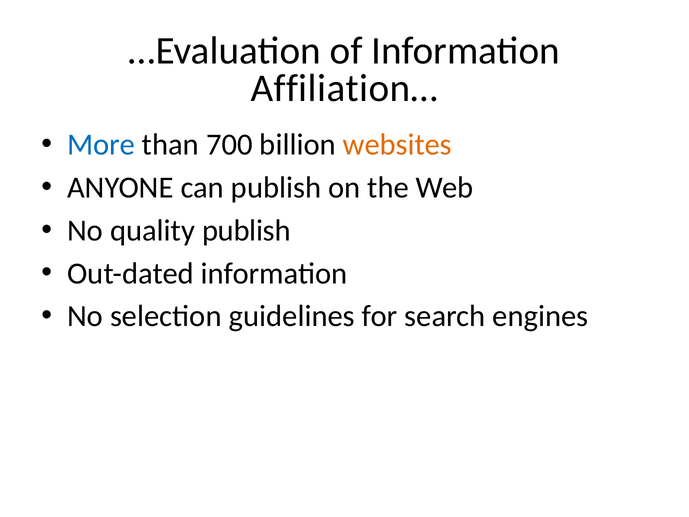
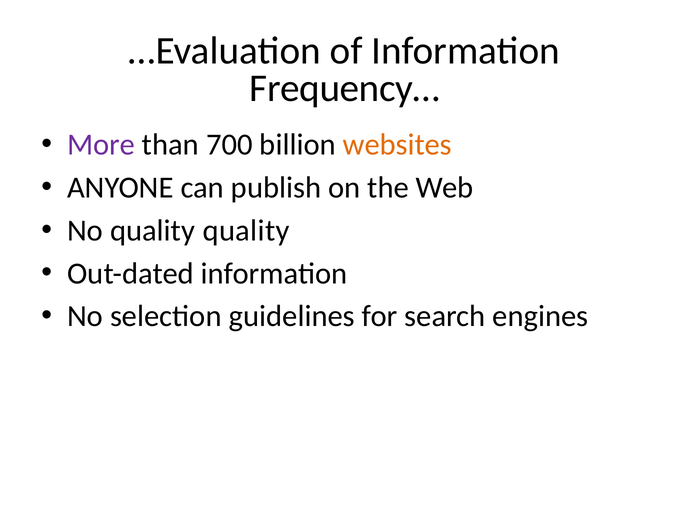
Affiliation…: Affiliation… -> Frequency… (345, 88)
More colour: blue -> purple (101, 145)
quality publish: publish -> quality (246, 230)
